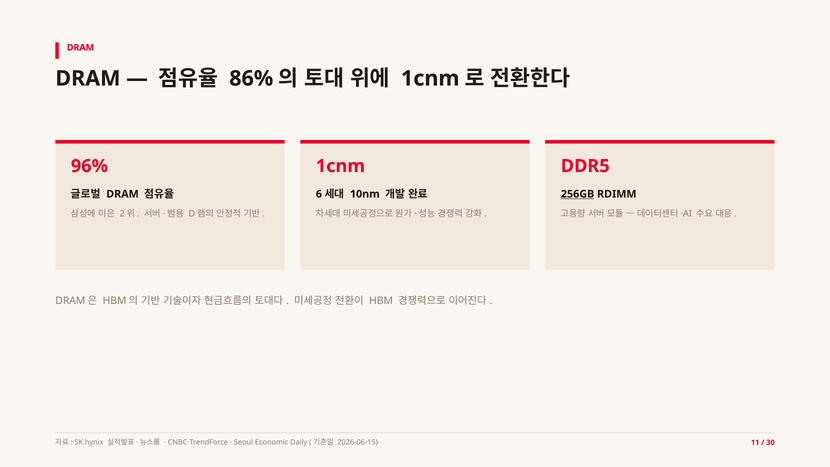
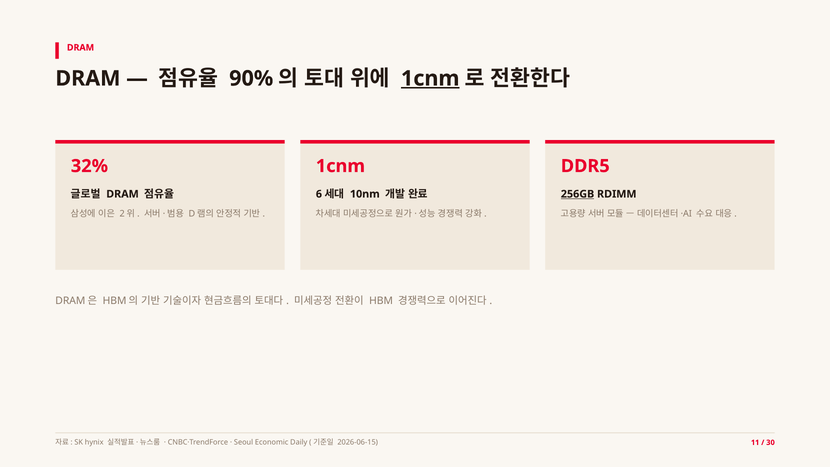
86%: 86% -> 90% (251, 78)
1cnm underline: none -> present (430, 78)
96%: 96% -> 32% (89, 166)
